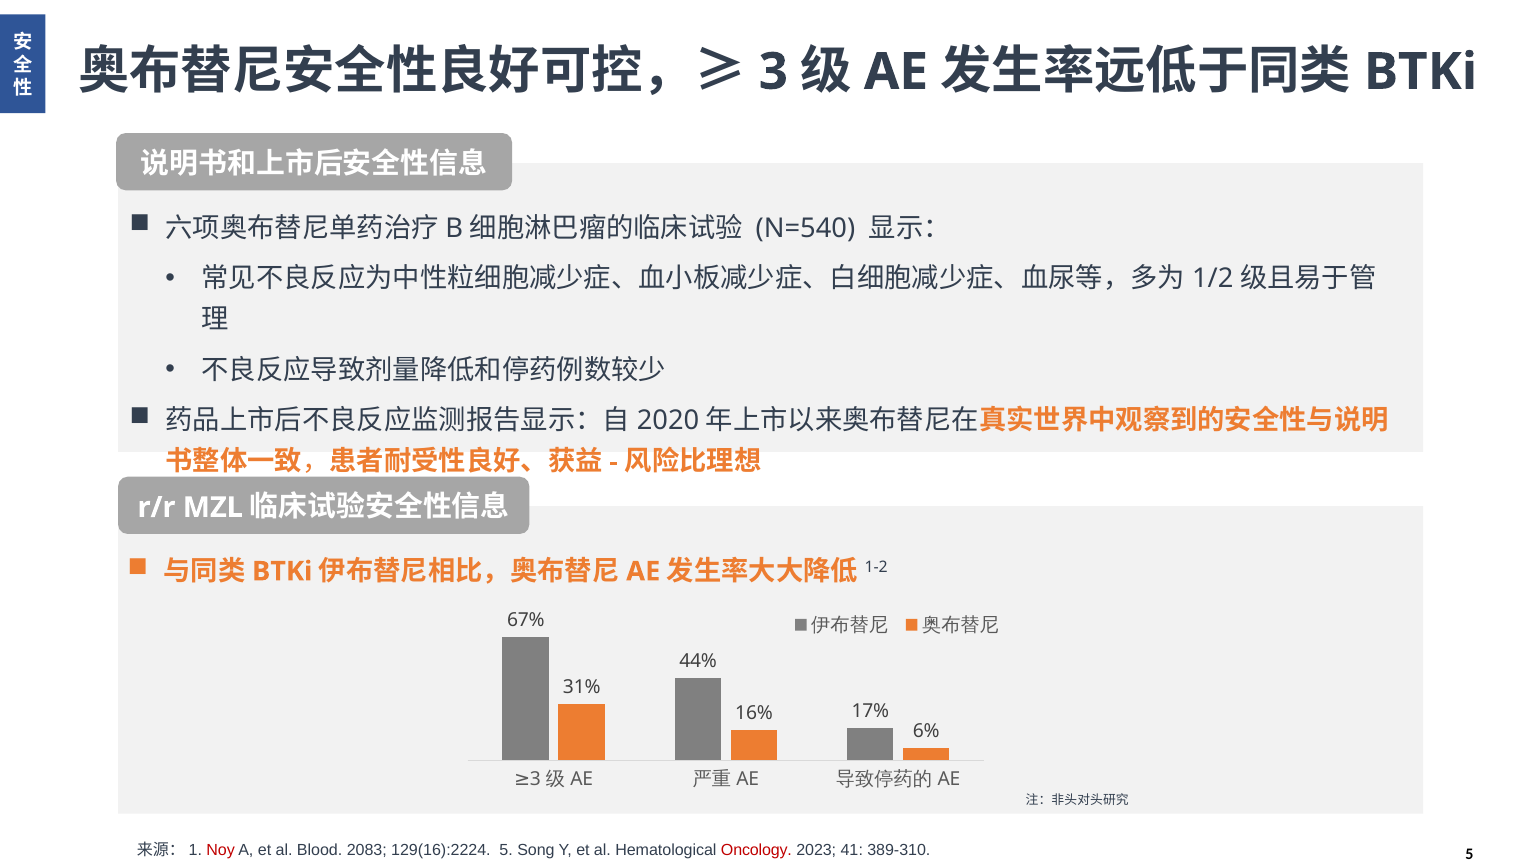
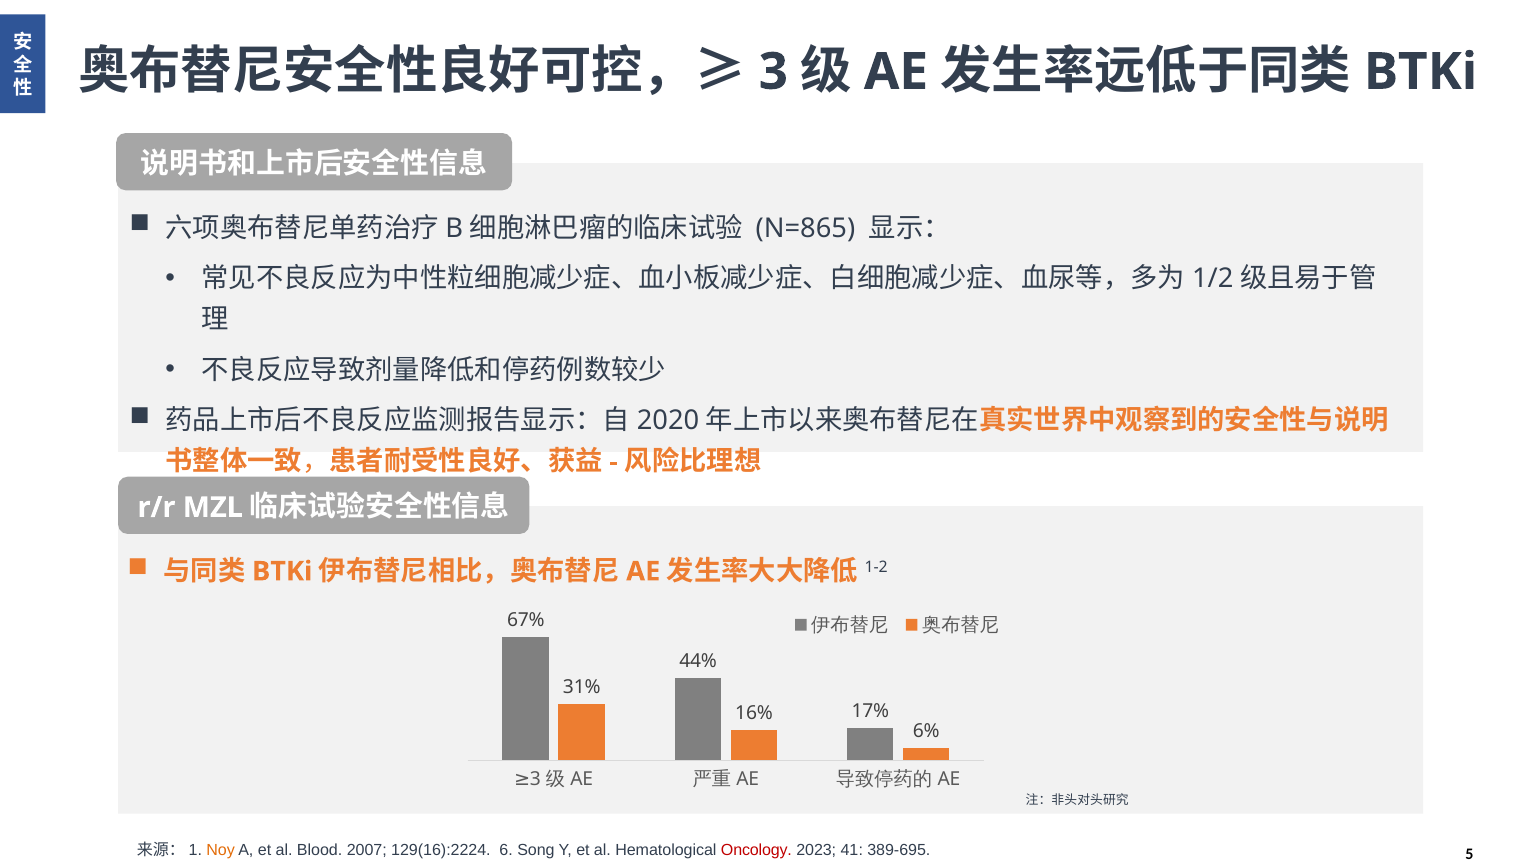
N=540: N=540 -> N=865 (805, 228)
Noy colour: red -> orange (221, 850)
2083: 2083 -> 2007 (367, 850)
129(16):2224 5: 5 -> 6 (506, 850)
389-310: 389-310 -> 389-695 (899, 850)
